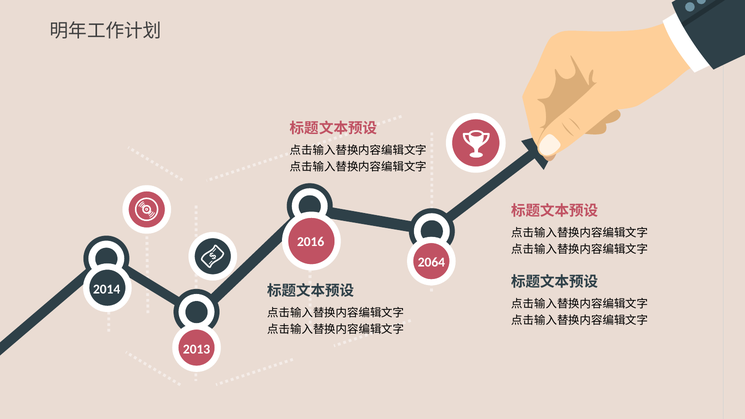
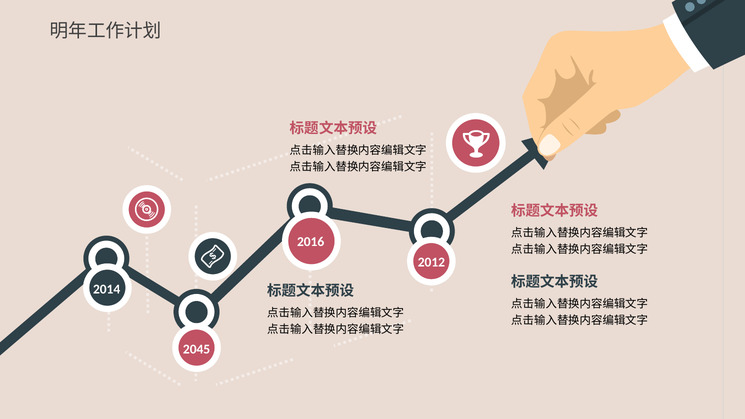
2064: 2064 -> 2012 (431, 262)
2013: 2013 -> 2045 (197, 349)
